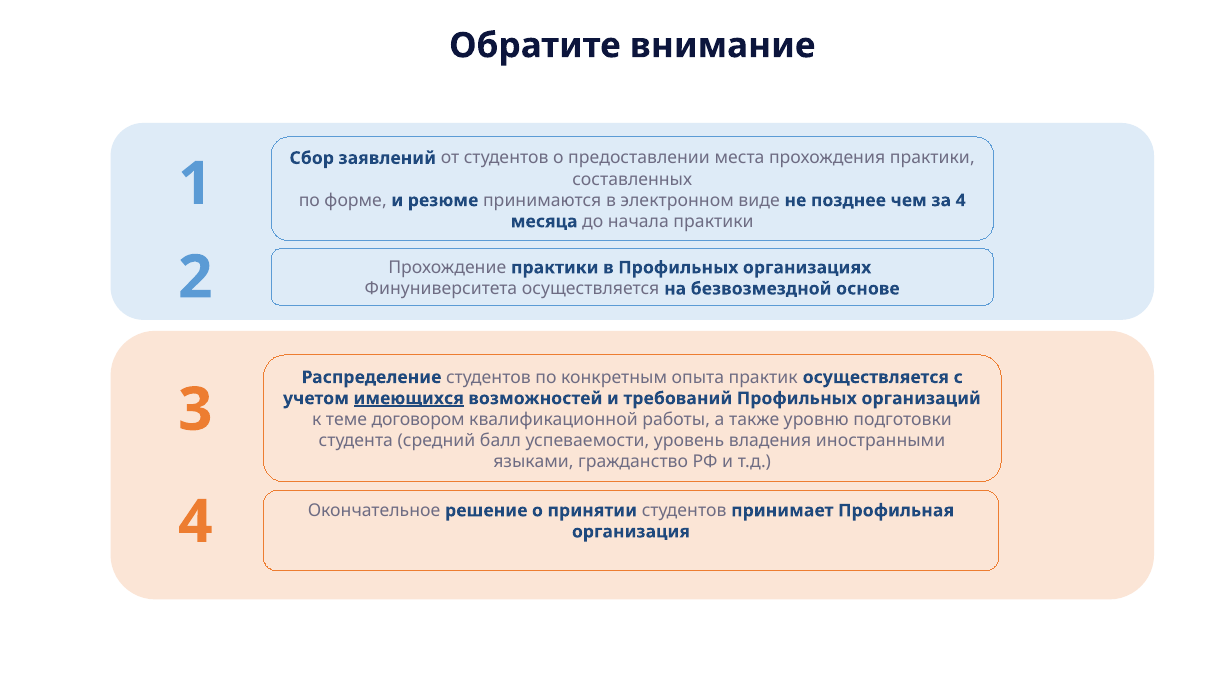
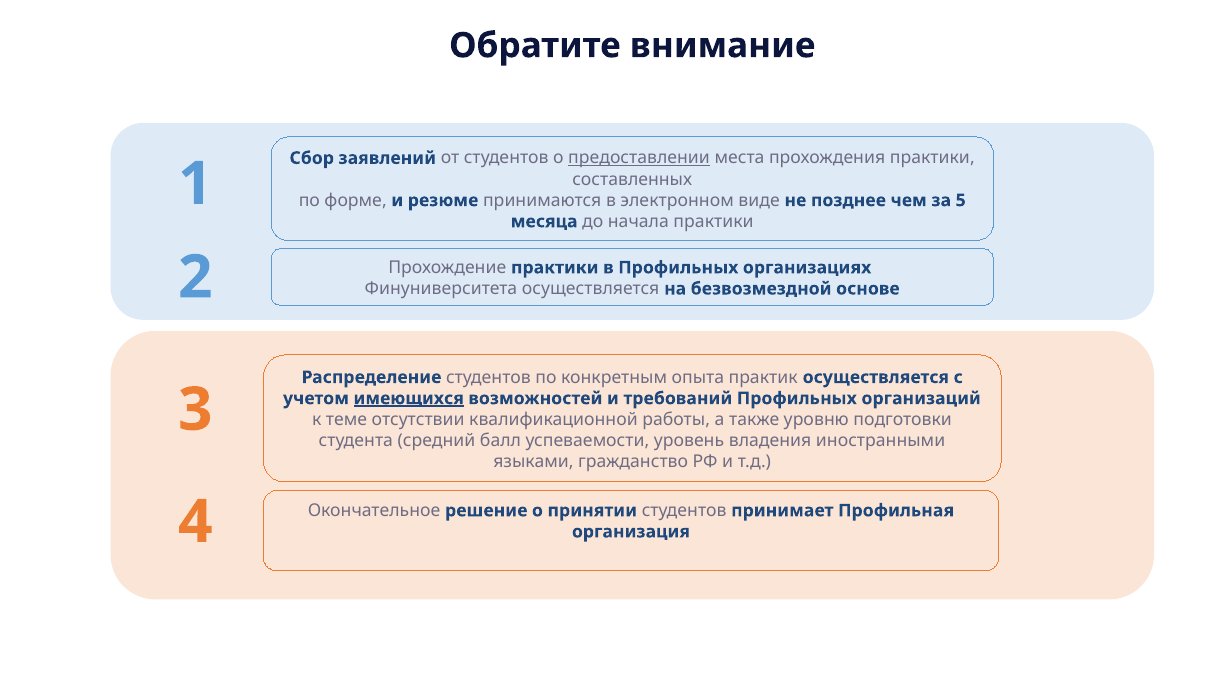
предоставлении underline: none -> present (639, 158)
за 4: 4 -> 5 (961, 201)
договором: договором -> отсутствии (418, 420)
